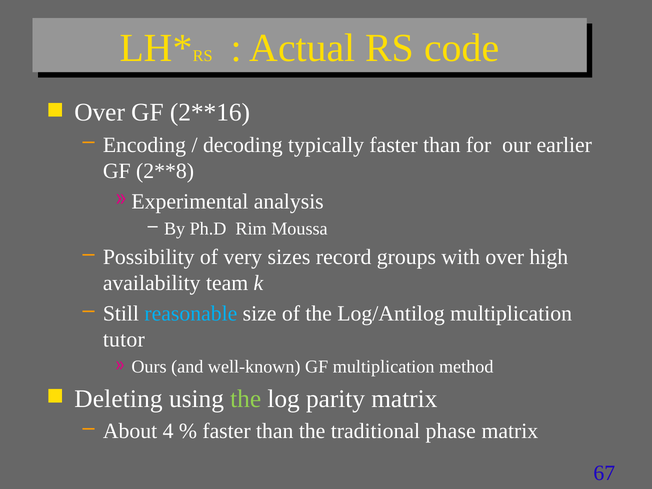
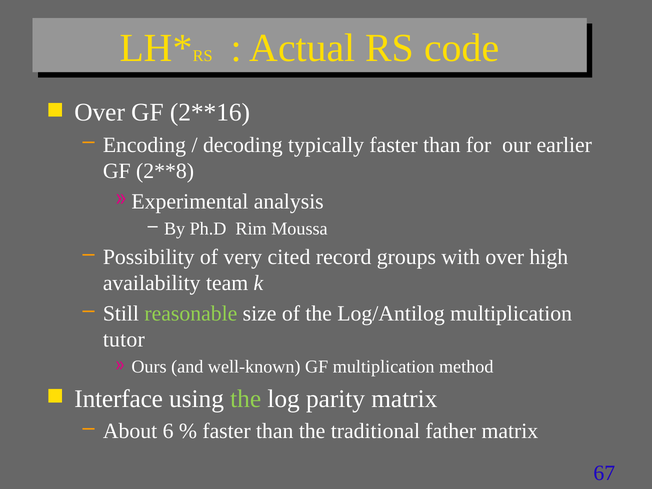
sizes: sizes -> cited (289, 257)
reasonable colour: light blue -> light green (191, 314)
Deleting: Deleting -> Interface (119, 399)
4: 4 -> 6 (168, 431)
phase: phase -> father (451, 431)
